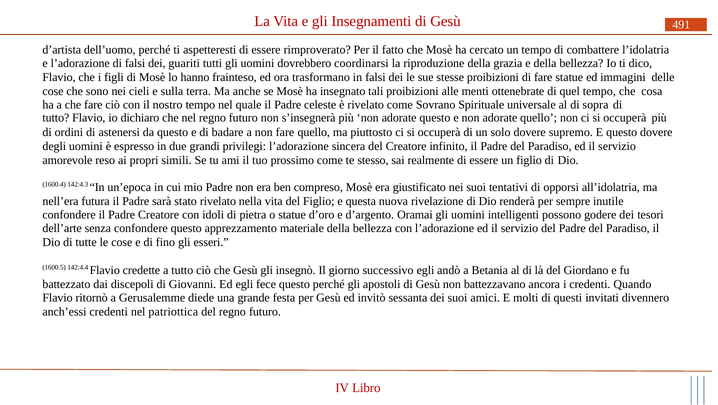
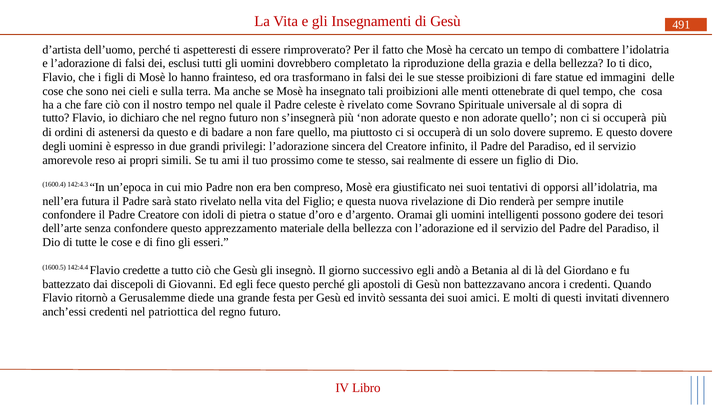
guariti: guariti -> esclusi (184, 63)
coordinarsi: coordinarsi -> completato (361, 63)
